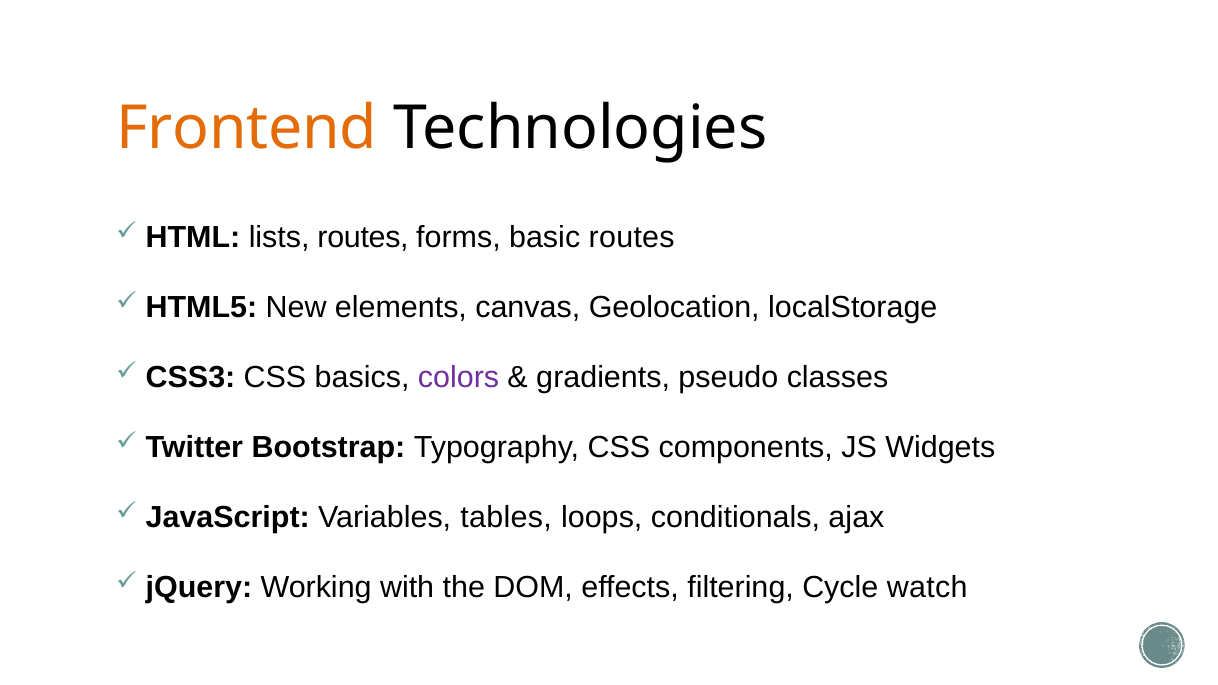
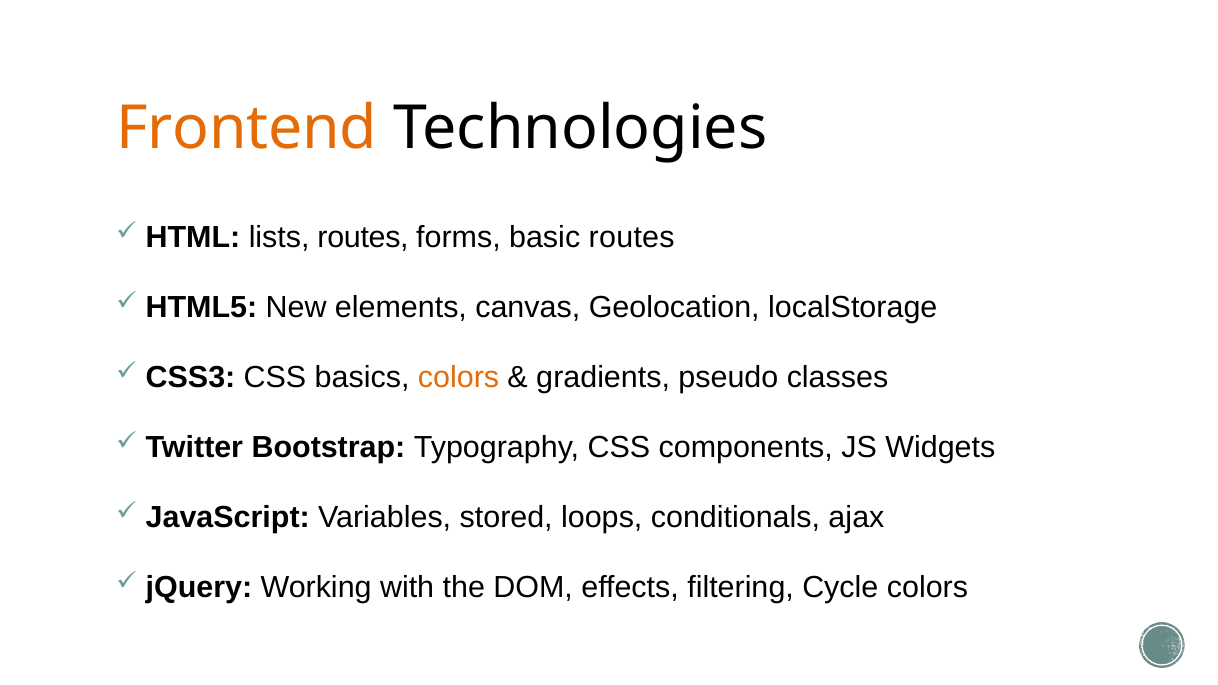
colors colour: purple -> orange (459, 377)
tables: tables -> stored (506, 517)
Cycle watch: watch -> colors (927, 587)
